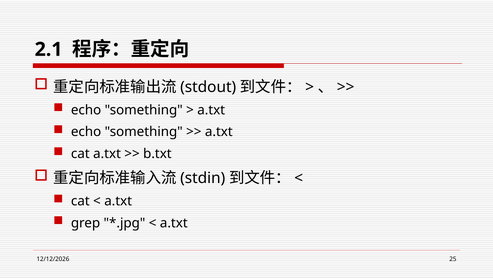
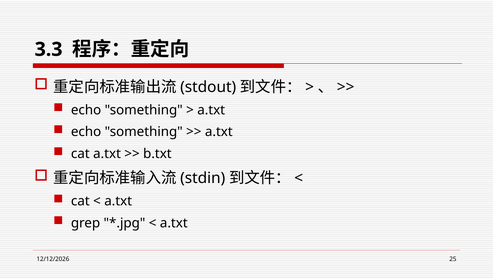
2.1: 2.1 -> 3.3 (49, 49)
